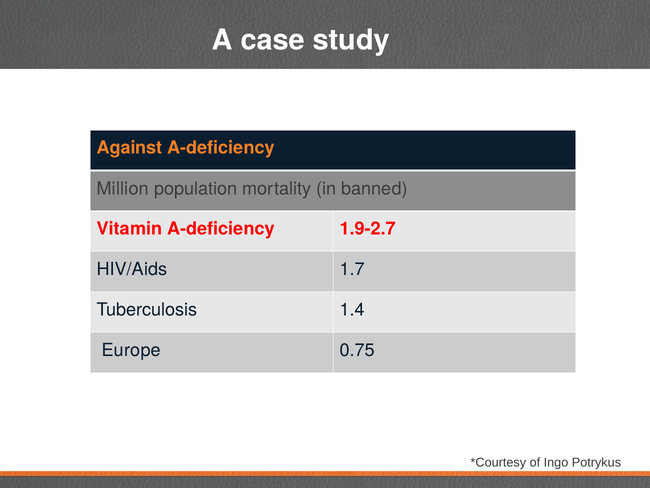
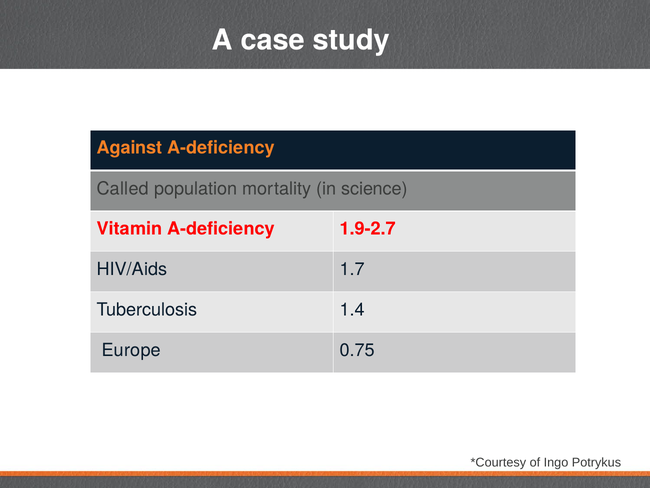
Million: Million -> Called (123, 188)
banned: banned -> science (375, 188)
